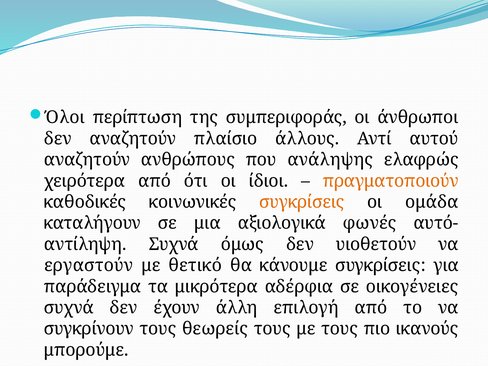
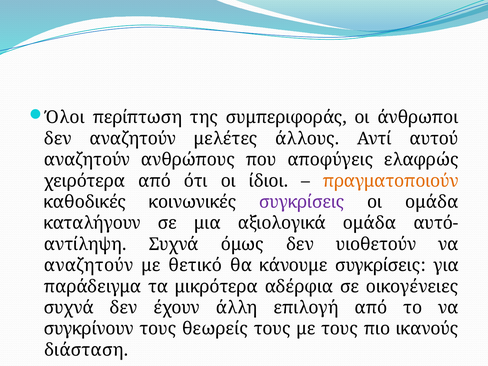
πλαίσιο: πλαίσιο -> μελέτες (226, 139)
ανάληψης: ανάληψης -> αποφύγεις (330, 160)
συγκρίσεις colour: orange -> purple (302, 202)
φωνές: φωνές -> oμάδα (370, 223)
εργαστούν: εργαστούν -> αναζητούν (89, 265)
μπορούμε: μπορούμε -> διάσταση (86, 350)
